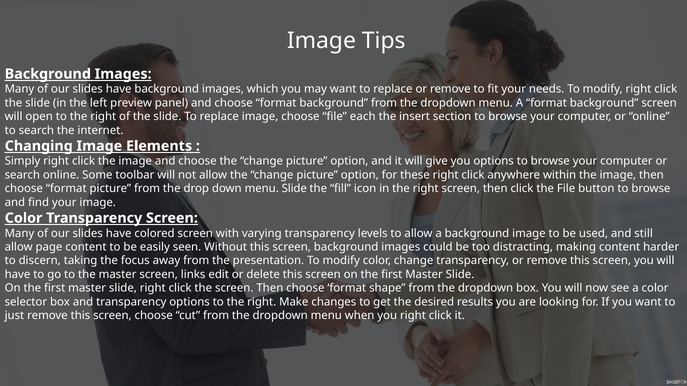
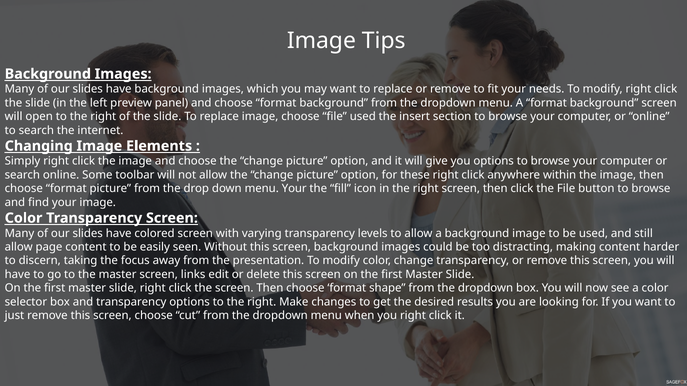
file each: each -> used (363, 117)
menu Slide: Slide -> Your (294, 189)
